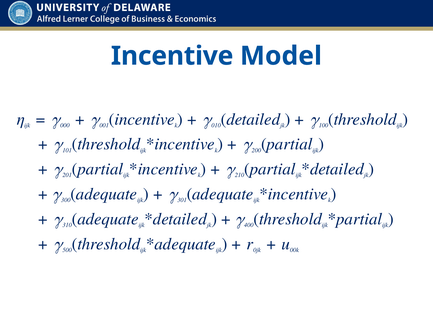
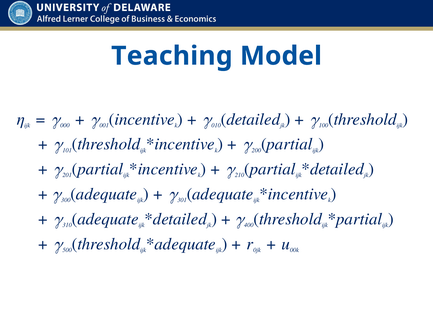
Incentive: Incentive -> Teaching (172, 56)
